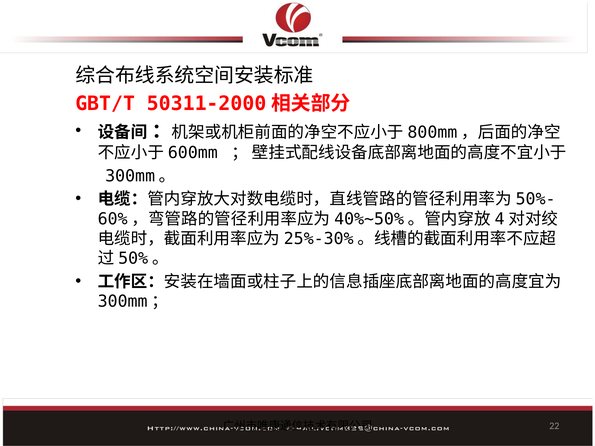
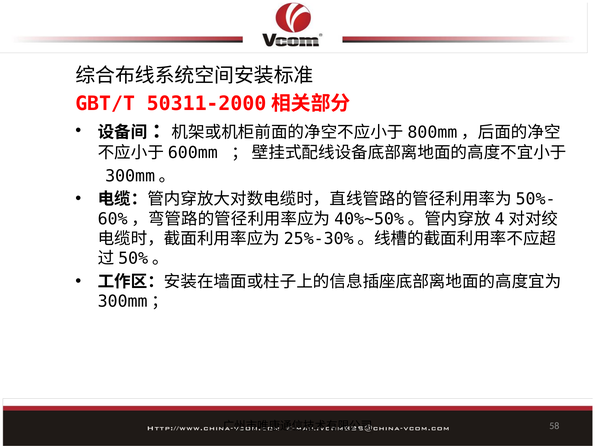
22: 22 -> 58 (554, 426)
